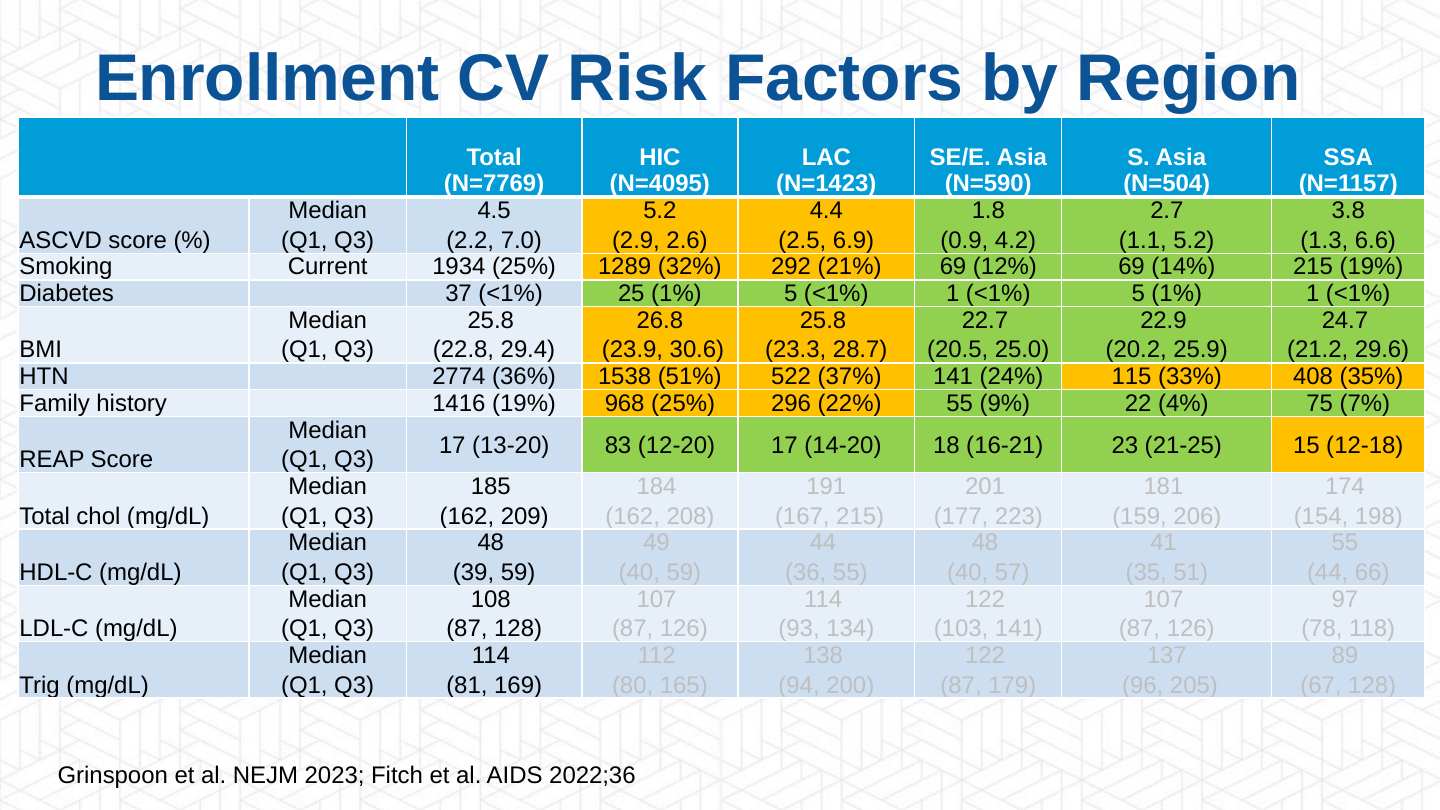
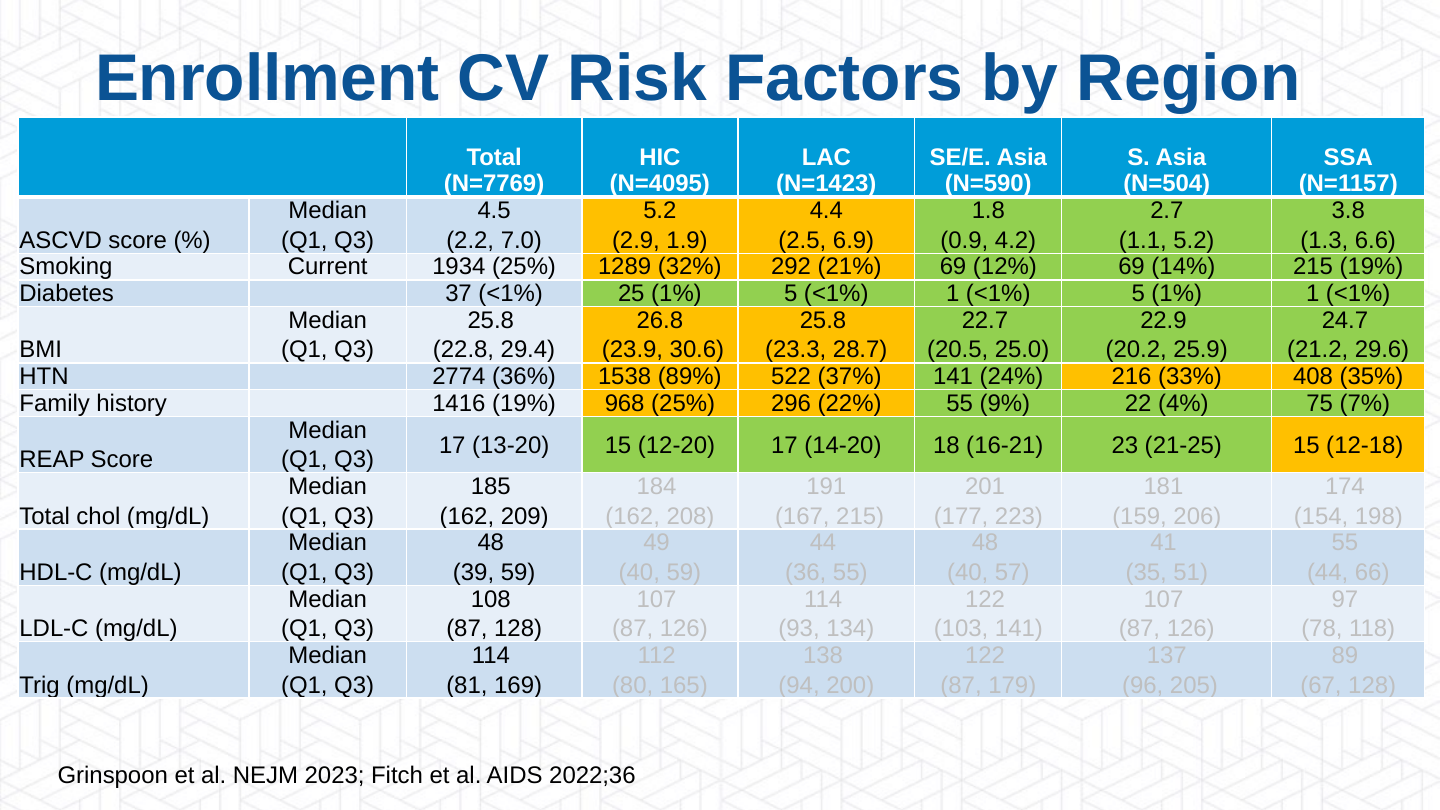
2.6: 2.6 -> 1.9 (687, 240)
51%: 51% -> 89% (690, 377)
115: 115 -> 216 (1132, 377)
13-20 83: 83 -> 15 (618, 446)
